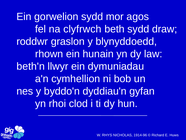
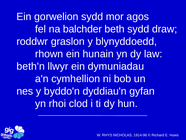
clyfrwch: clyfrwch -> balchder (82, 29)
